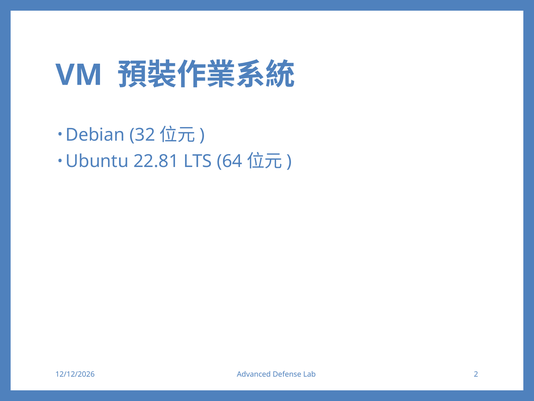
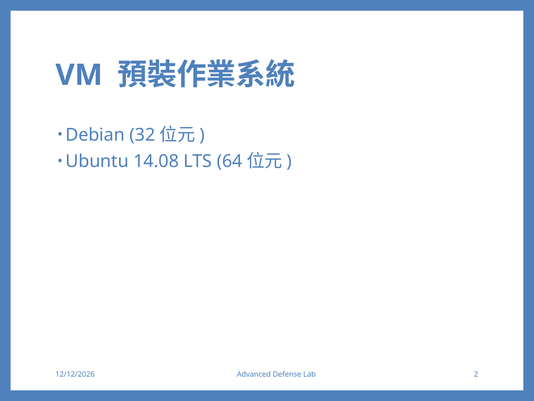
22.81: 22.81 -> 14.08 (156, 161)
